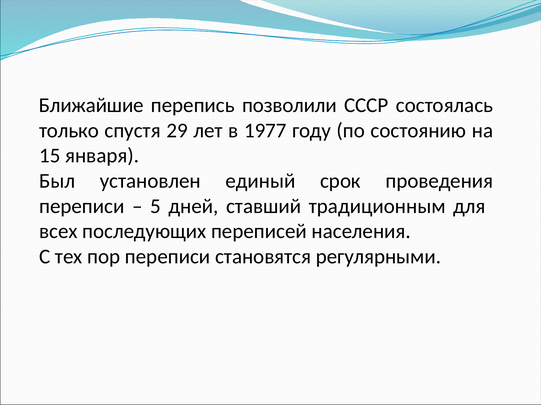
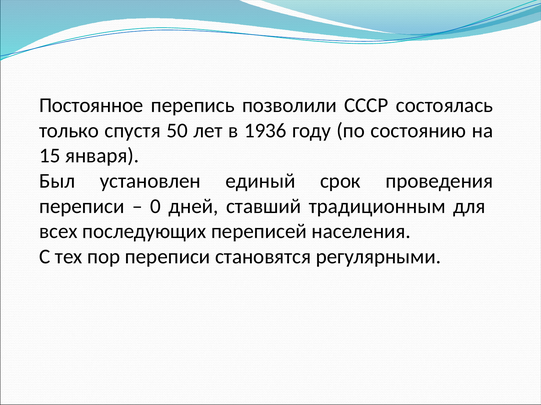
Ближайшие: Ближайшие -> Постоянное (91, 105)
29: 29 -> 50 (177, 131)
1977: 1977 -> 1936 (265, 131)
5: 5 -> 0 (155, 207)
